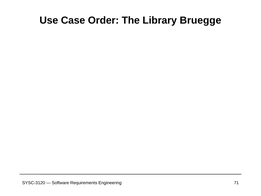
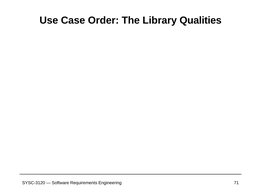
Bruegge: Bruegge -> Qualities (201, 20)
